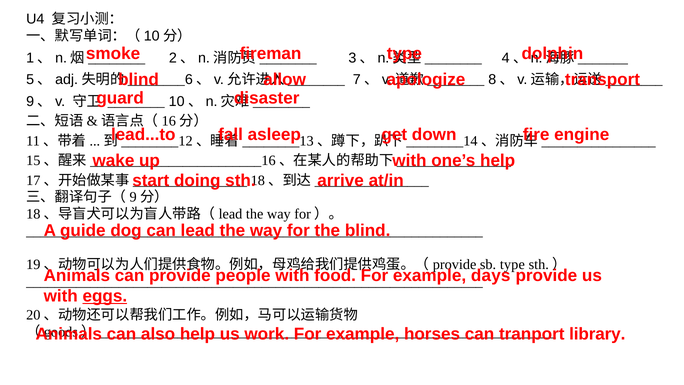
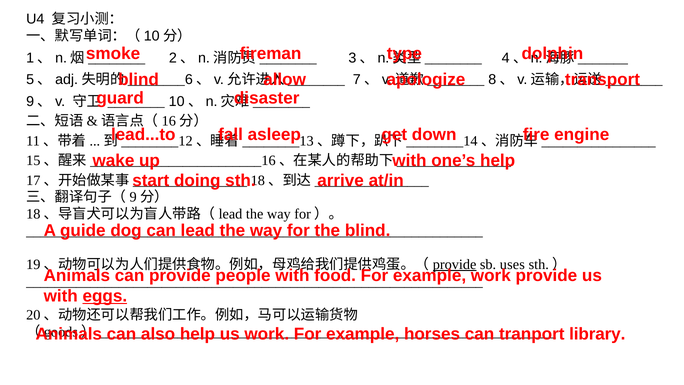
provide underline: none -> present (455, 264)
sb type: type -> uses (512, 264)
days: days -> work (491, 275)
